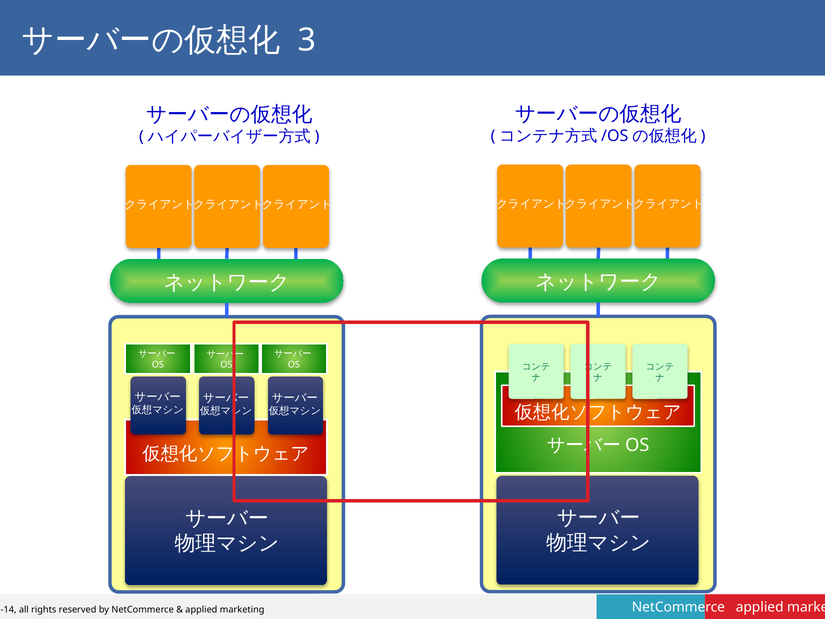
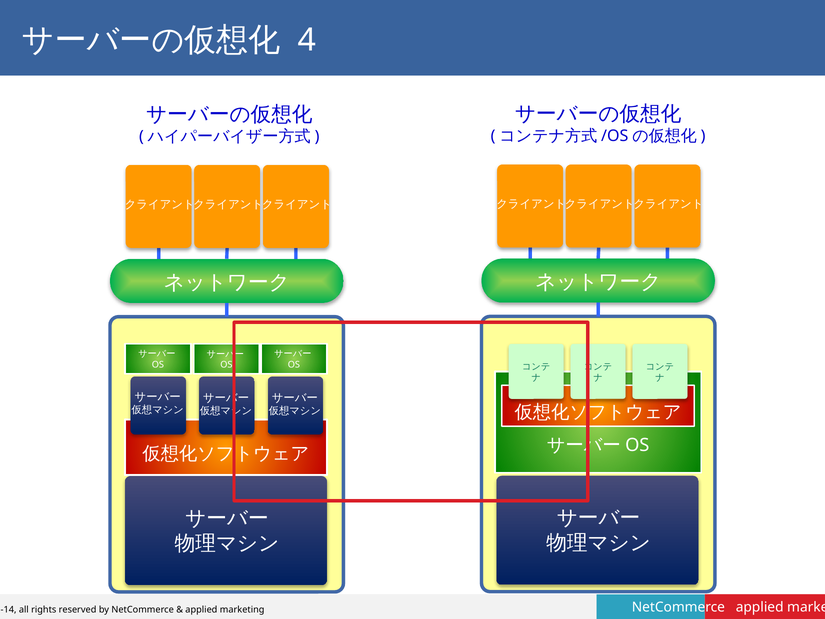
3: 3 -> 4 (307, 40)
